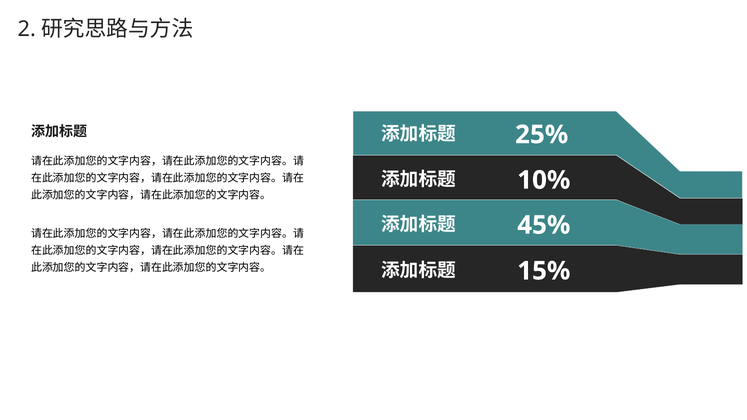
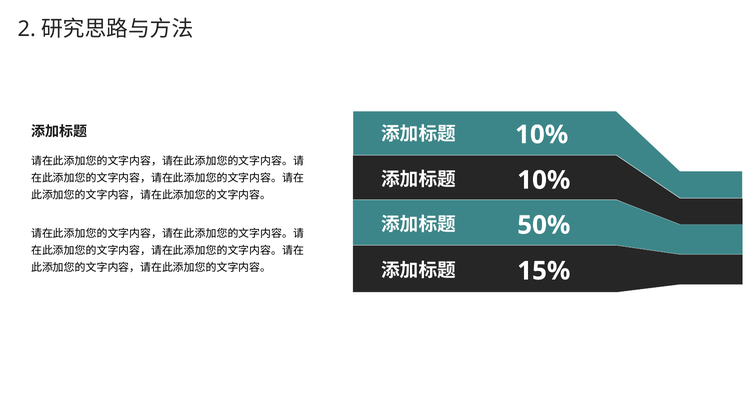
25%: 25% -> 10% (542, 135)
45%: 45% -> 50% (544, 225)
